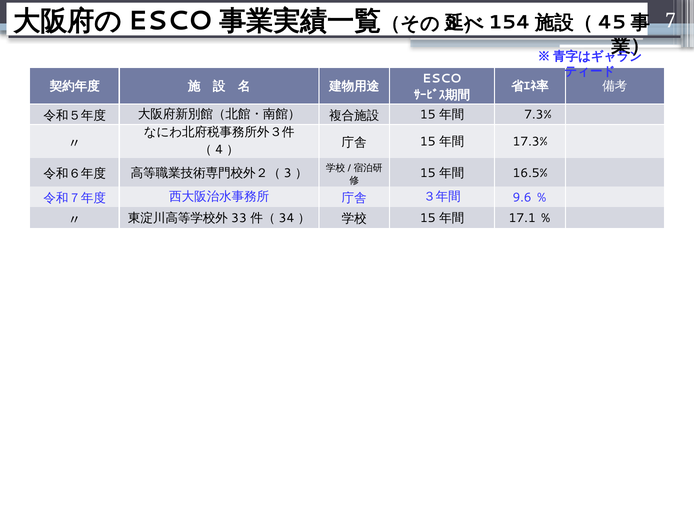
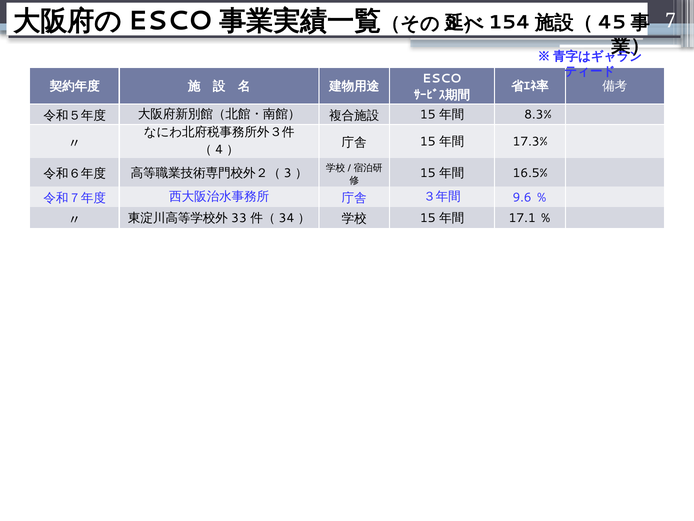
7.3%: 7.3% -> 8.3% (538, 115)
